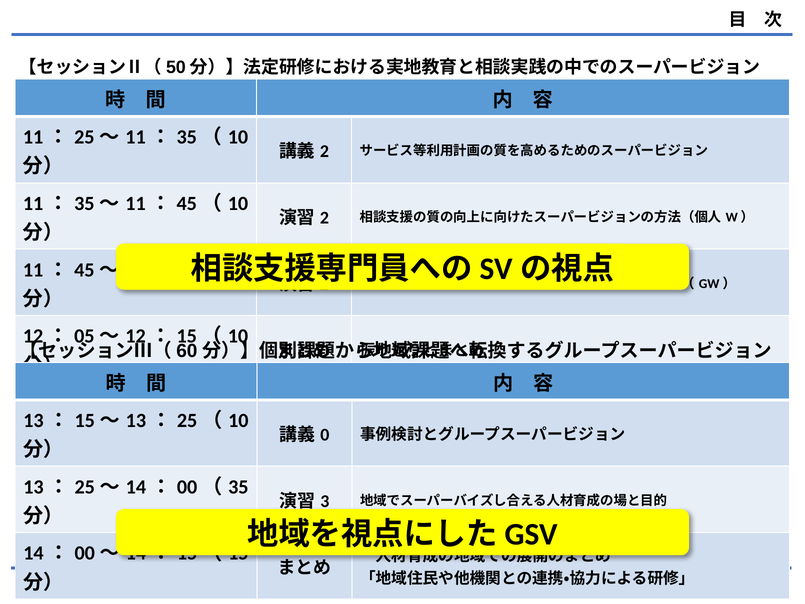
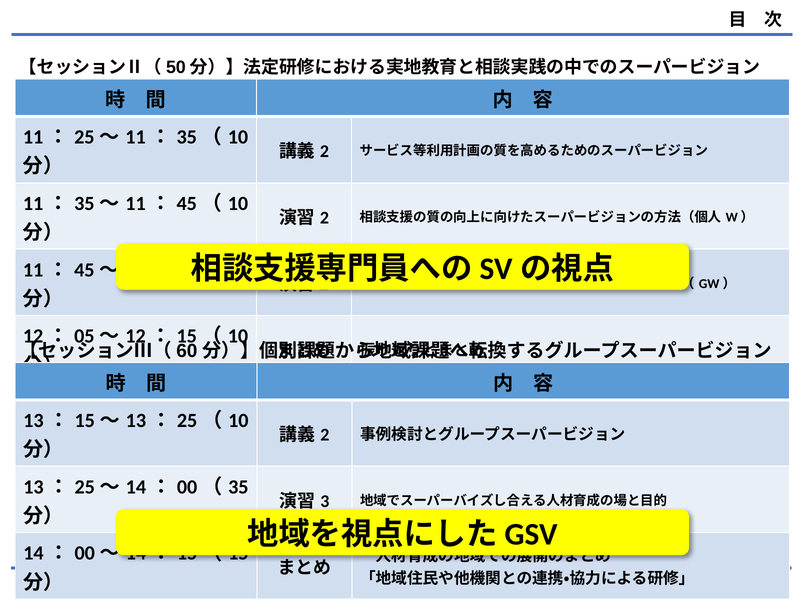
0: 0 -> 2 (325, 435)
